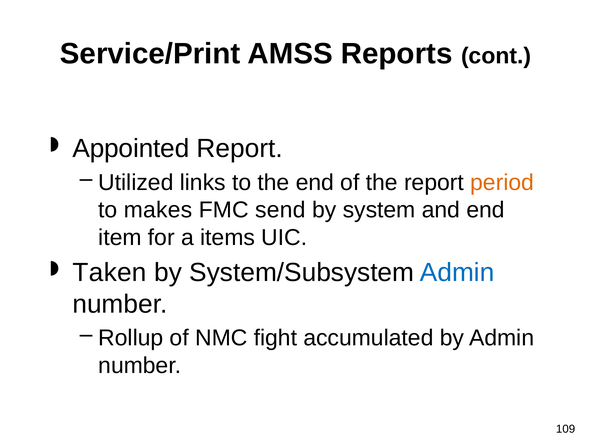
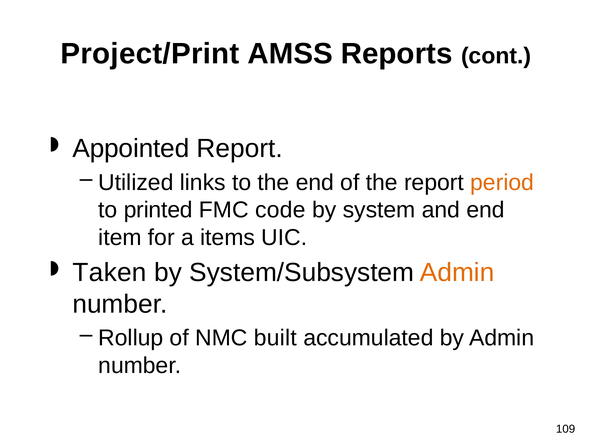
Service/Print: Service/Print -> Project/Print (150, 54)
makes: makes -> printed (158, 210)
send: send -> code (280, 210)
Admin colour: blue -> orange (457, 273)
fight: fight -> built (275, 338)
